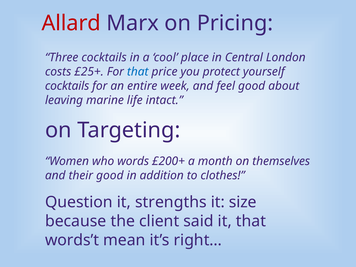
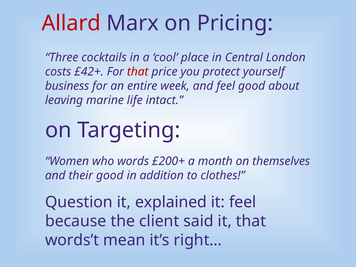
£25+: £25+ -> £42+ (89, 72)
that colour: blue -> red (138, 72)
cocktails: cocktails -> business (67, 86)
strengths: strengths -> explained (171, 202)
it size: size -> feel (243, 202)
